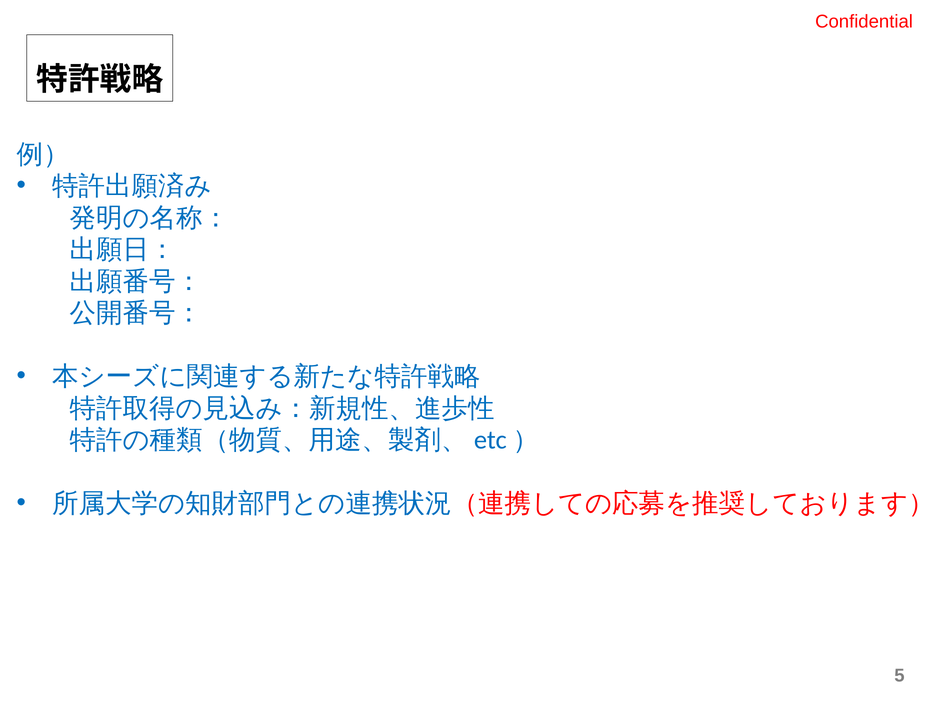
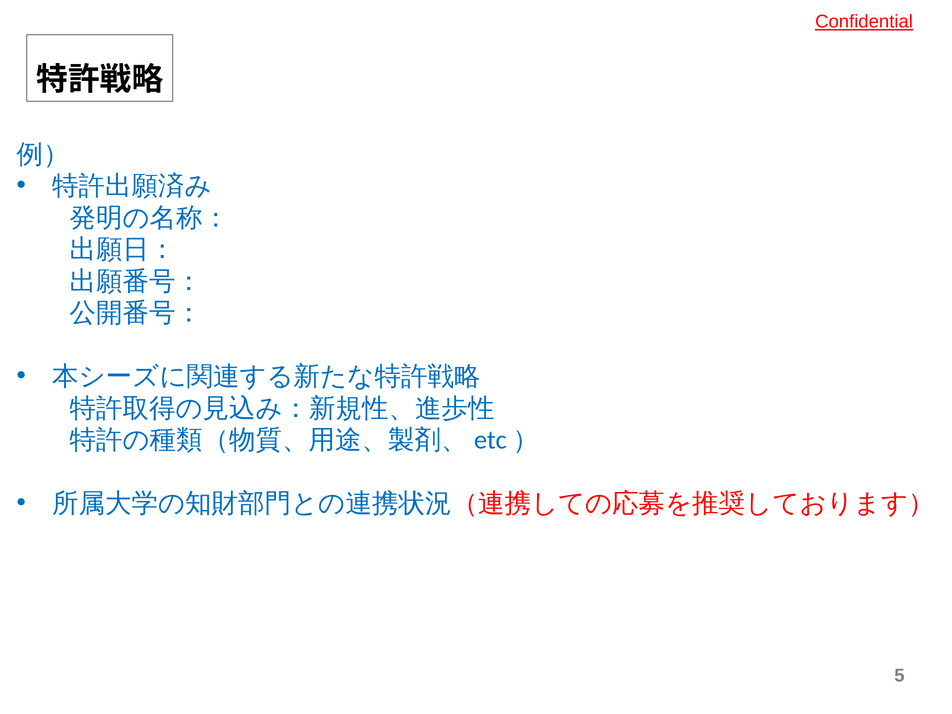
Confidential underline: none -> present (864, 22)
